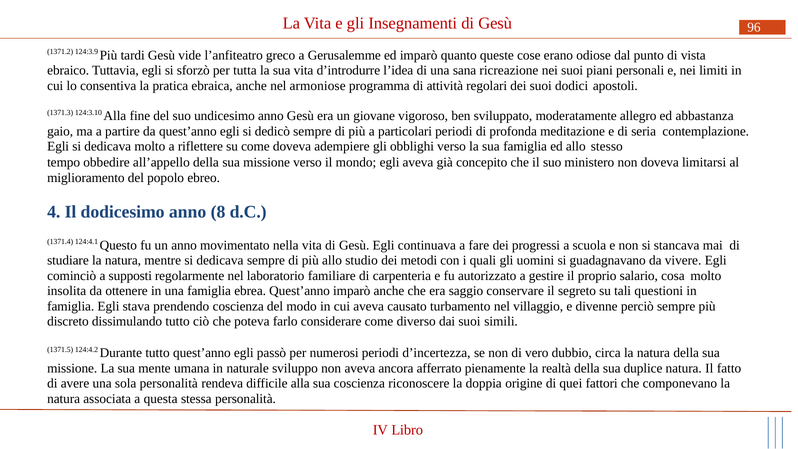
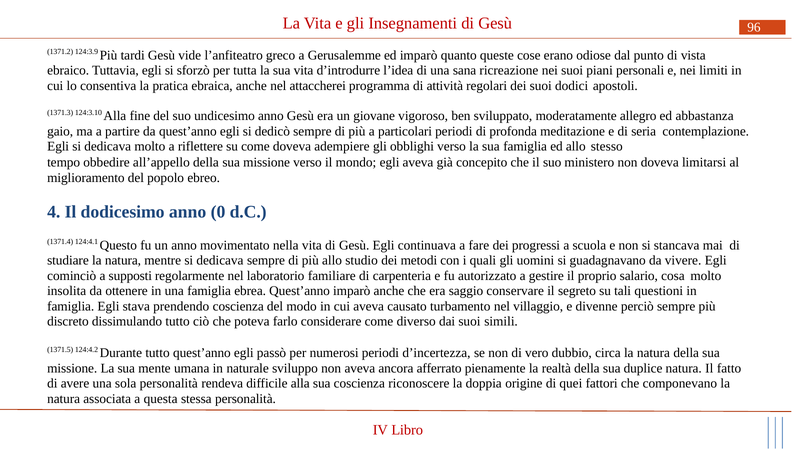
armoniose: armoniose -> attaccherei (318, 86)
8: 8 -> 0 (218, 212)
